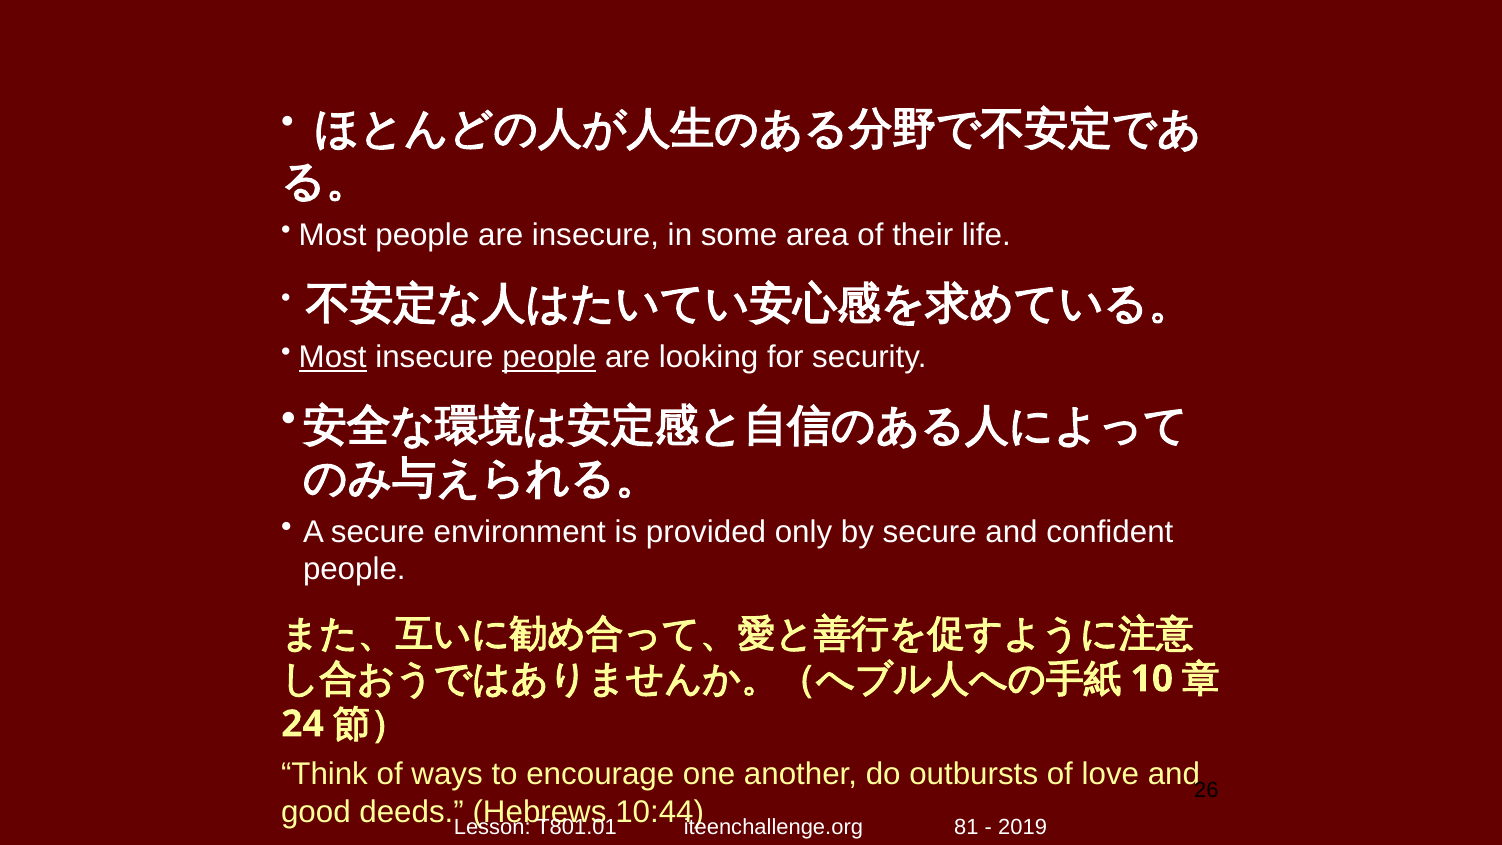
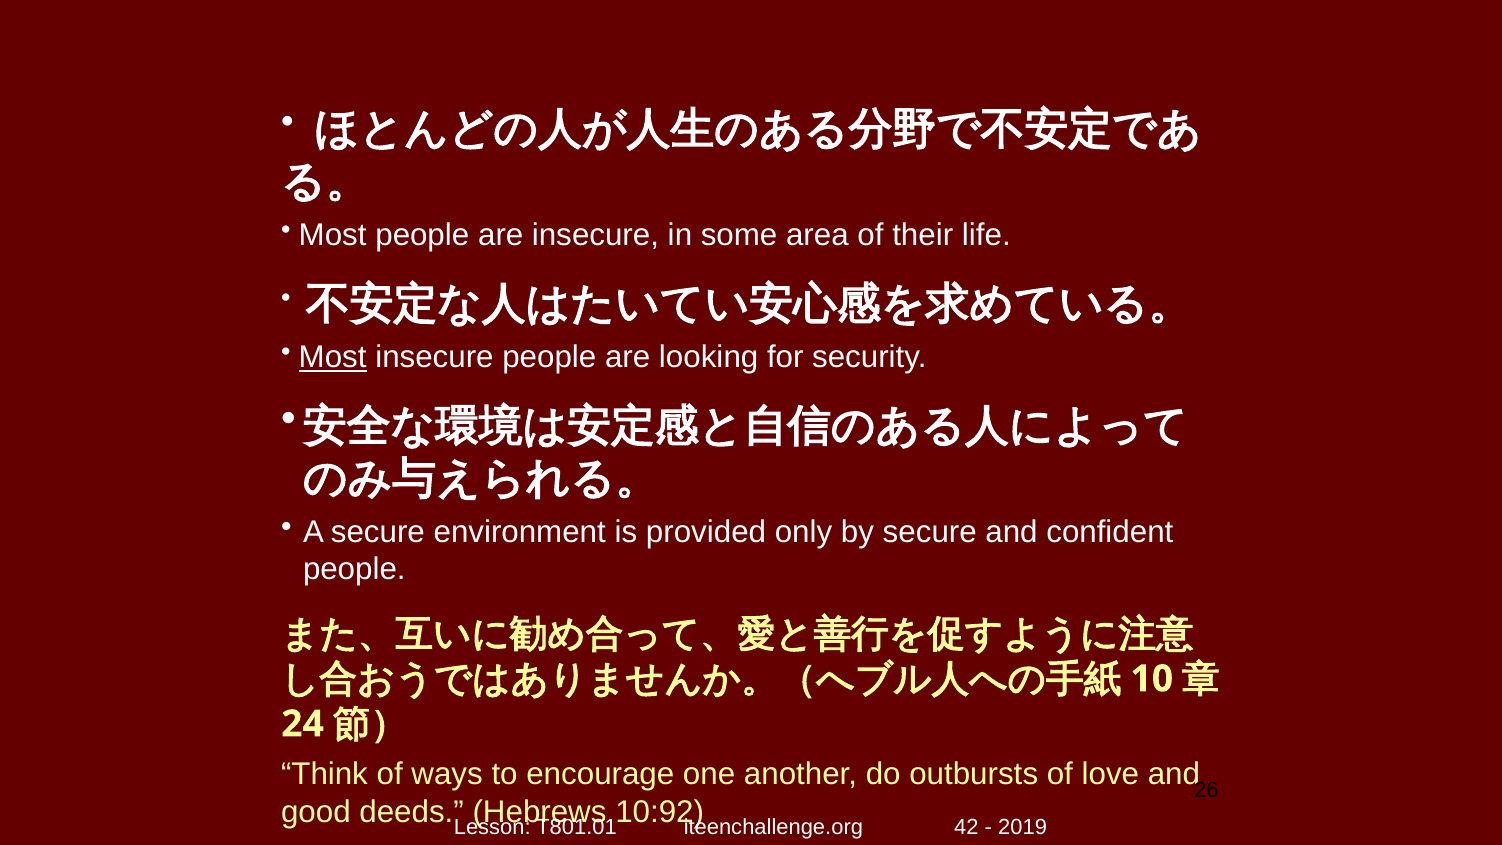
people underline: present -> none (549, 357)
10:44: 10:44 -> 10:92 (660, 812)
81: 81 -> 42 (966, 828)
